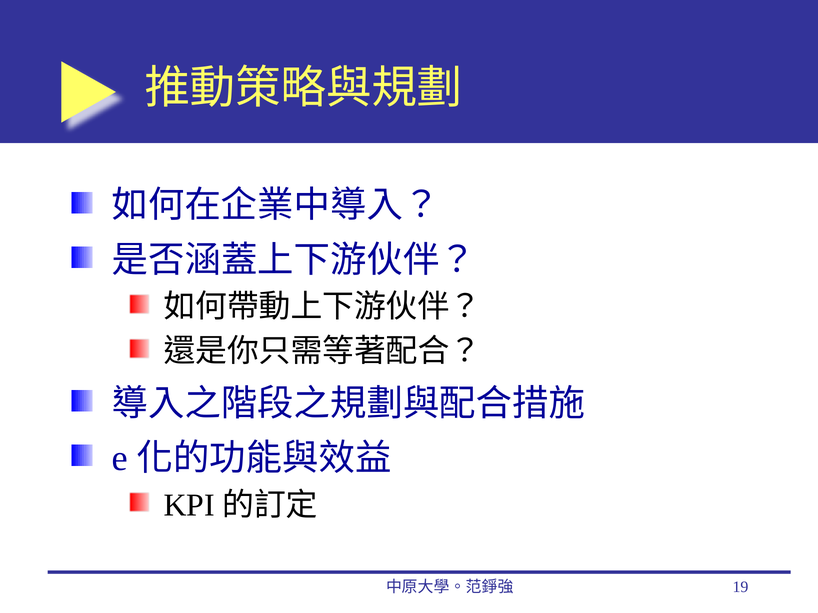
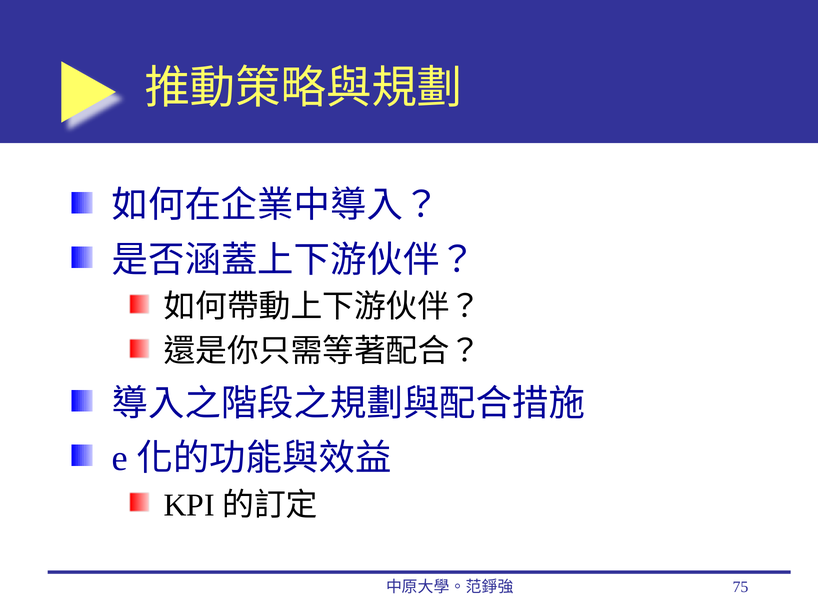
19: 19 -> 75 (740, 587)
